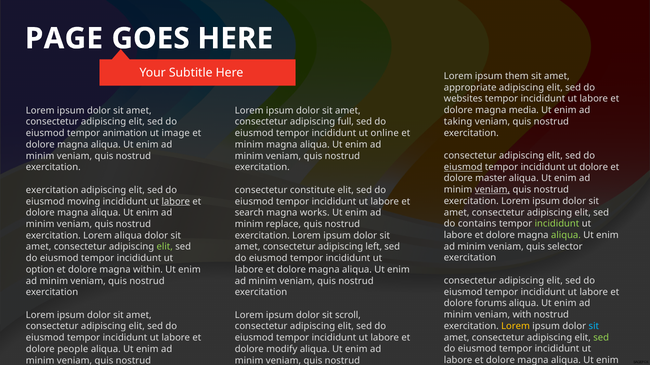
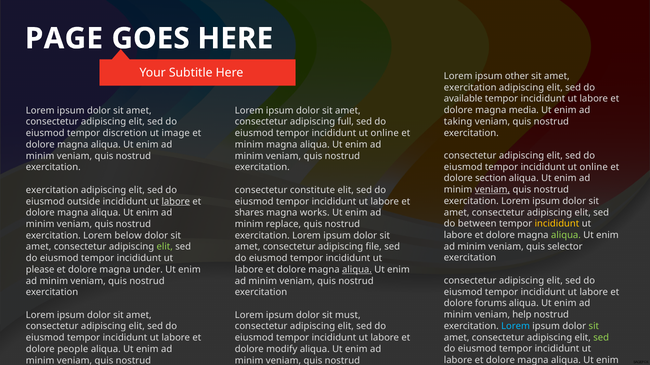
them: them -> other (517, 76)
appropriate: appropriate -> exercitation (470, 88)
websites: websites -> available (463, 99)
animation: animation -> discretion (125, 133)
eiusmod underline: present -> none (463, 167)
dolore: dolore -> online (594, 167)
master: master -> section (491, 179)
moving: moving -> outside (84, 202)
search: search -> shares (249, 213)
contains: contains -> between (477, 224)
incididunt colour: light green -> yellow (557, 224)
Lorem aliqua: aliqua -> below (128, 236)
left: left -> file (374, 247)
option: option -> please (40, 270)
within: within -> under (148, 270)
aliqua underline: none -> present (357, 270)
with: with -> help (522, 315)
scroll: scroll -> must (348, 316)
Lorem colour: yellow -> light blue (516, 327)
sit colour: light blue -> light green (594, 327)
